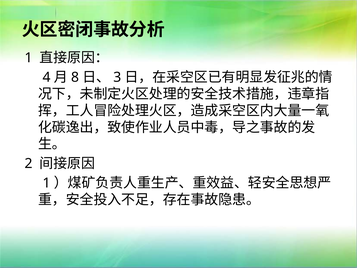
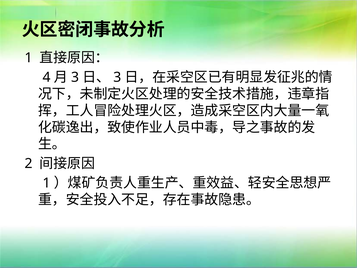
8: 8 -> 3 (75, 77)
